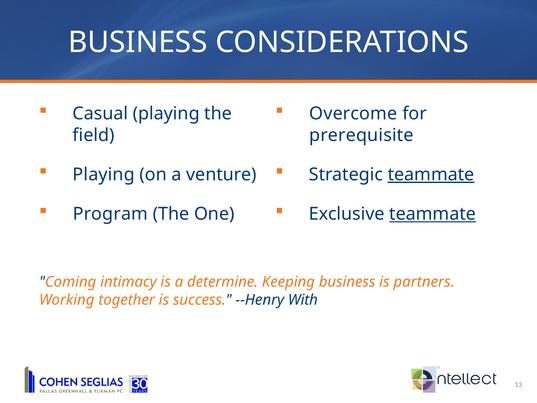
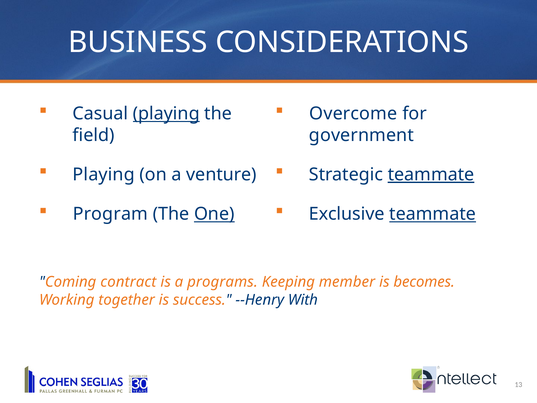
playing underline: none -> present (166, 114)
prerequisite: prerequisite -> government (361, 135)
One underline: none -> present (214, 214)
intimacy: intimacy -> contract (128, 282)
determine: determine -> programs (222, 282)
Keeping business: business -> member (347, 282)
partners: partners -> becomes (424, 282)
